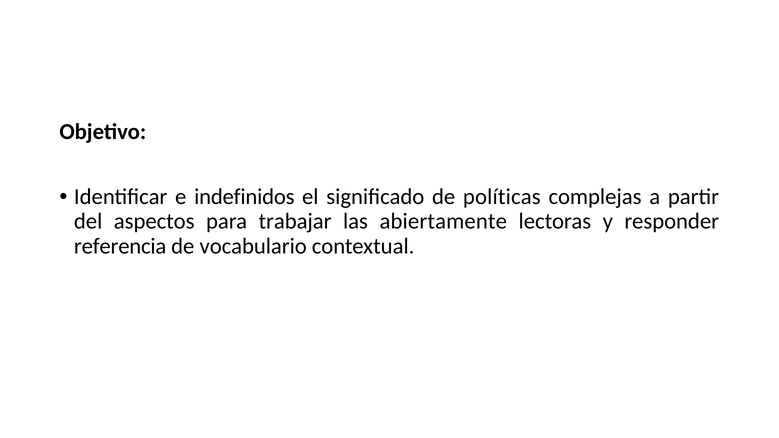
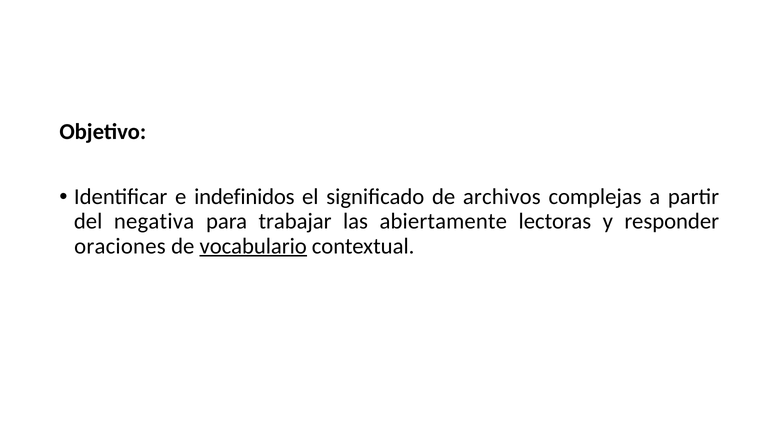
políticas: políticas -> archivos (502, 197)
aspectos: aspectos -> negativa (154, 222)
referencia: referencia -> oraciones (120, 246)
vocabulario underline: none -> present (253, 246)
